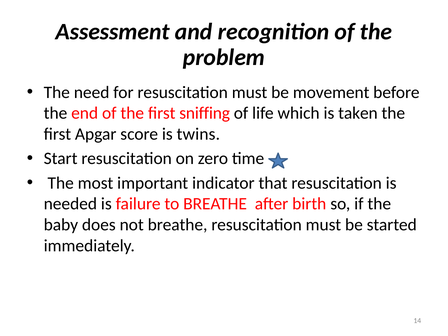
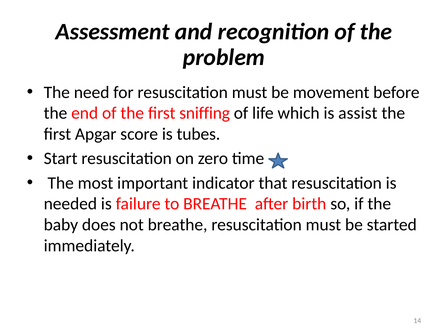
taken: taken -> assist (358, 113)
twins: twins -> tubes (198, 134)
